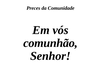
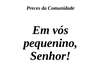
comunhão: comunhão -> pequenino (50, 43)
